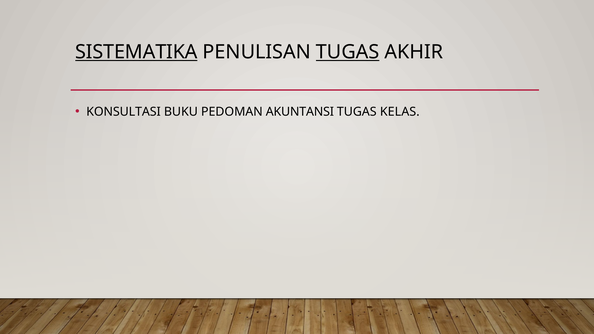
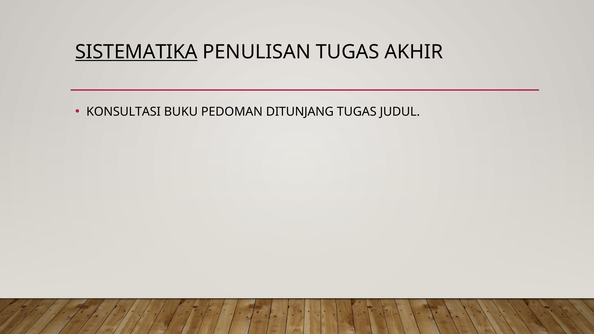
TUGAS underline: present -> none (348, 52)
AKUNTANSI: AKUNTANSI -> DITUNJANG (300, 112)
KELAS: KELAS -> JUDUL (400, 112)
